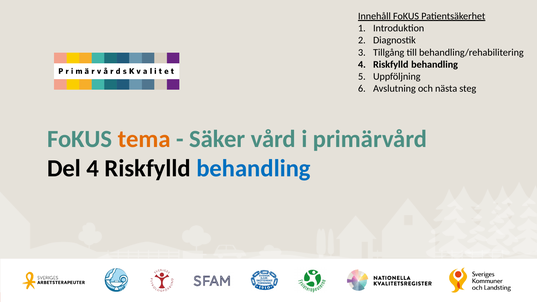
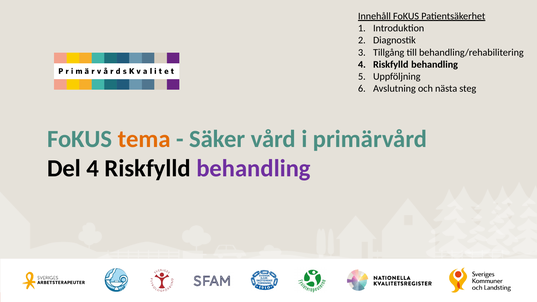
behandling colour: blue -> purple (254, 169)
